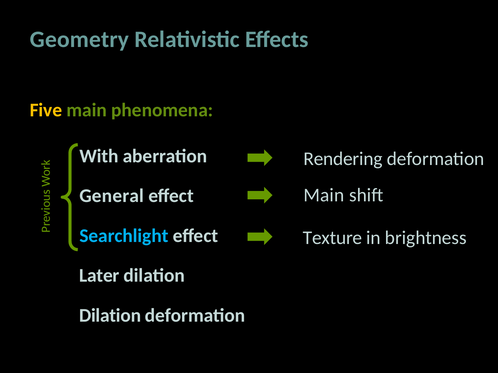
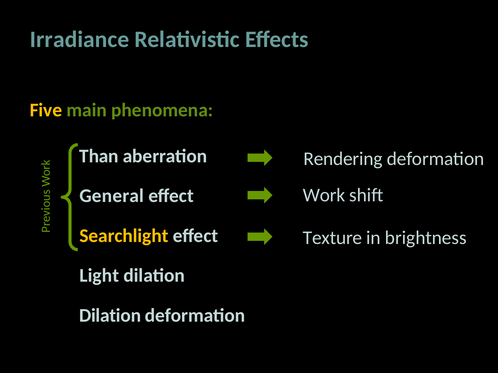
Geometry: Geometry -> Irradiance (80, 40)
With: With -> Than (99, 156)
Main: Main -> Work (324, 195)
Searchlight colour: light blue -> yellow (124, 236)
Later: Later -> Light (99, 276)
